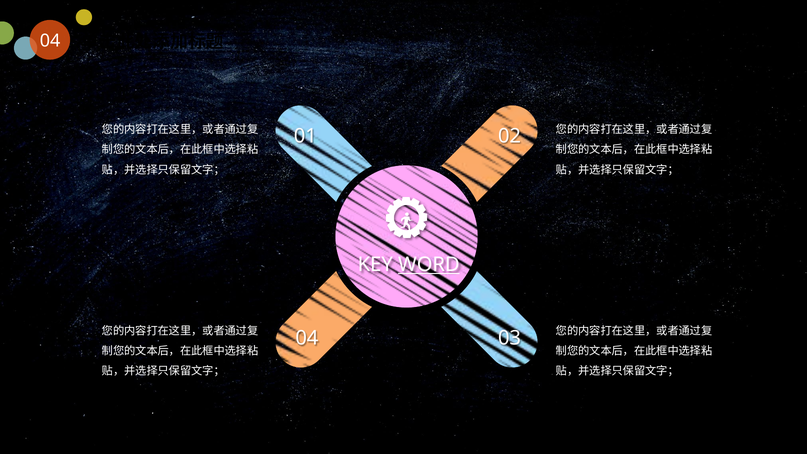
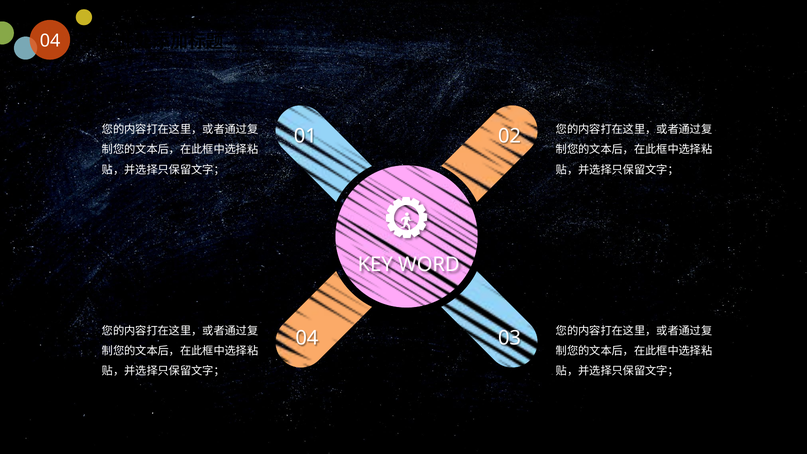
WORD underline: present -> none (429, 265)
